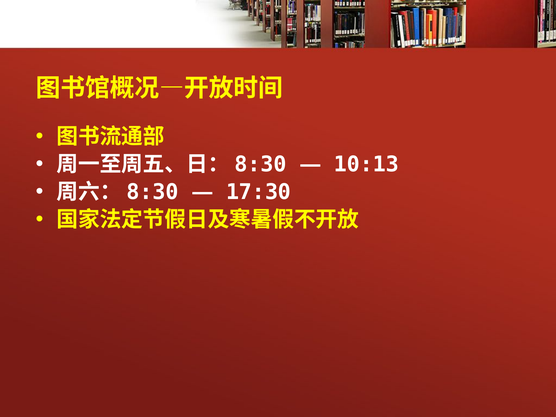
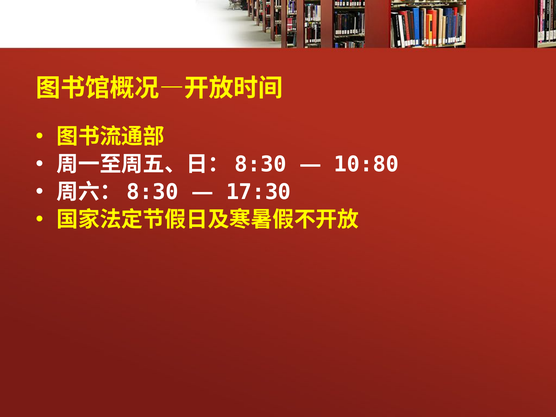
10:13: 10:13 -> 10:80 (366, 164)
